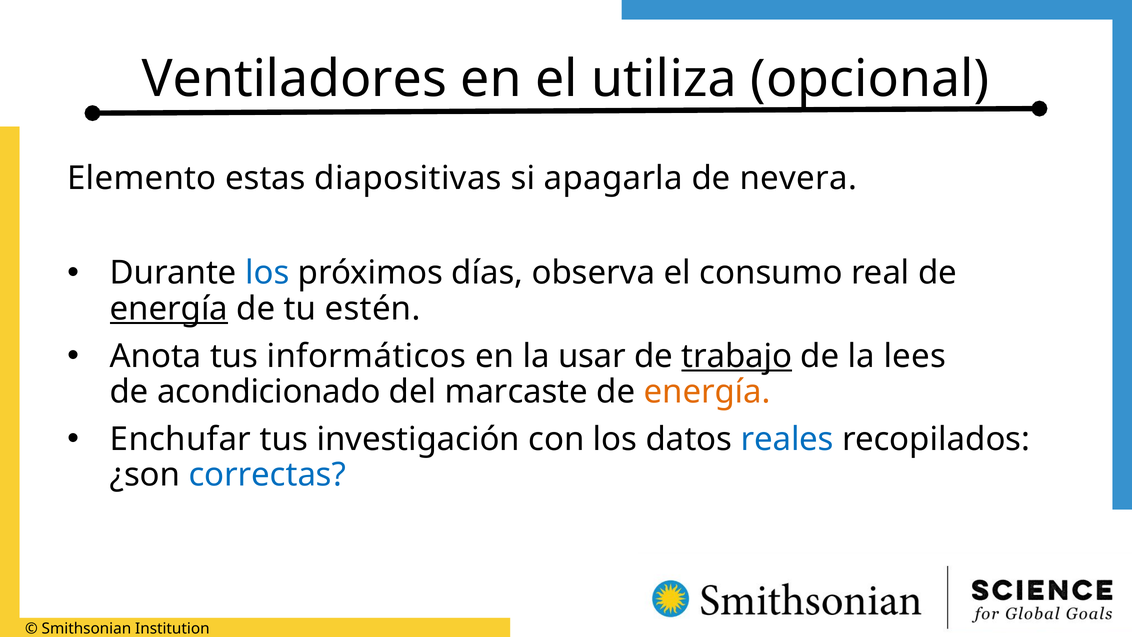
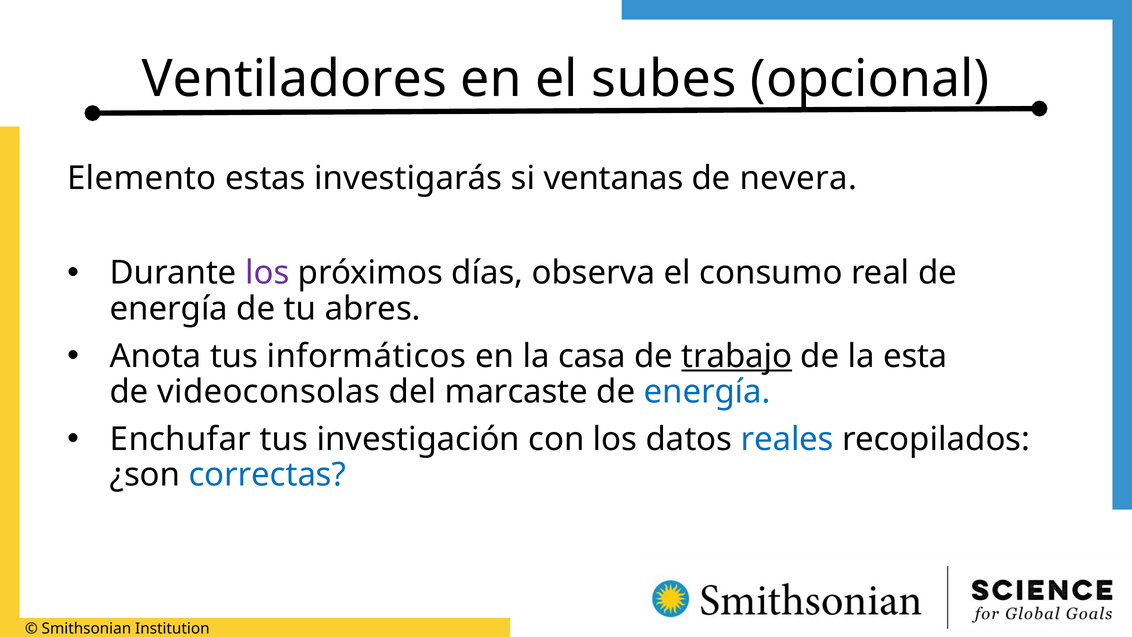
utiliza: utiliza -> subes (664, 79)
diapositivas: diapositivas -> investigarás (408, 178)
apagarla: apagarla -> ventanas (614, 178)
los colour: blue -> purple (267, 273)
energía underline: present -> none (169, 309)
estén: estén -> abres (373, 309)
usar: usar -> casa (592, 356)
lees: lees -> esta (915, 356)
acondicionado: acondicionado -> videoconsolas (269, 392)
energía colour: orange -> blue (707, 392)
